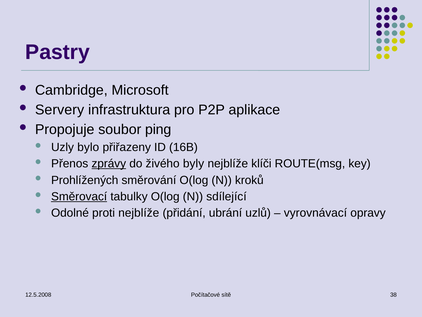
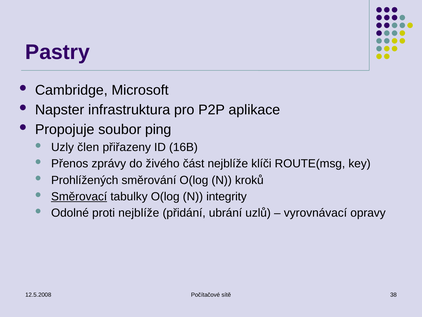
Servery: Servery -> Napster (60, 110)
bylo: bylo -> člen (88, 147)
zprávy underline: present -> none (109, 163)
byly: byly -> část (194, 163)
sdílející: sdílející -> integrity (227, 196)
